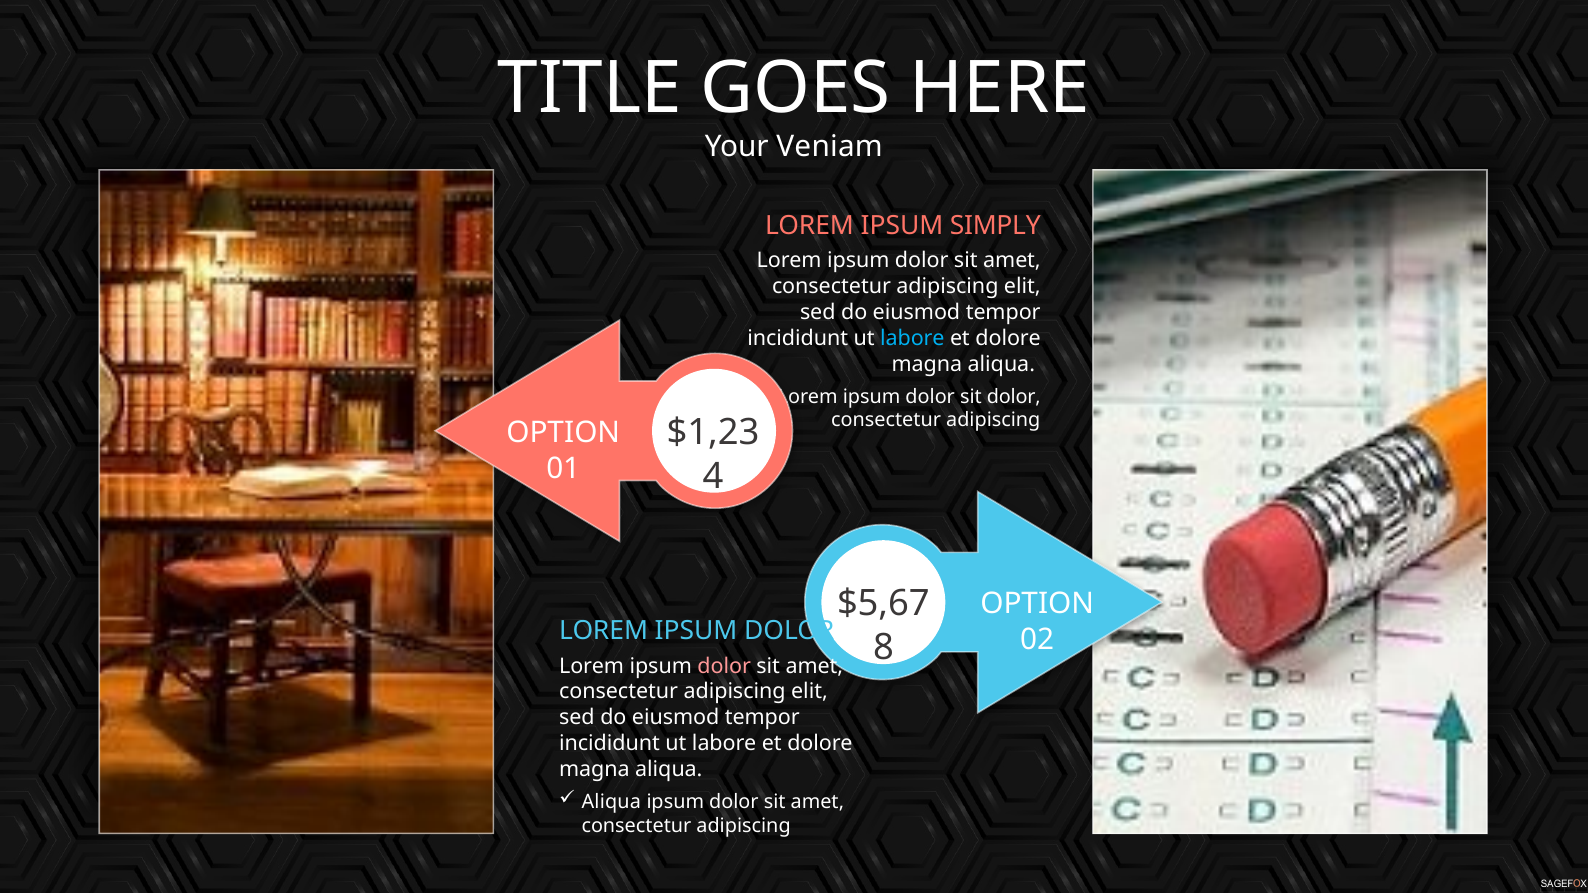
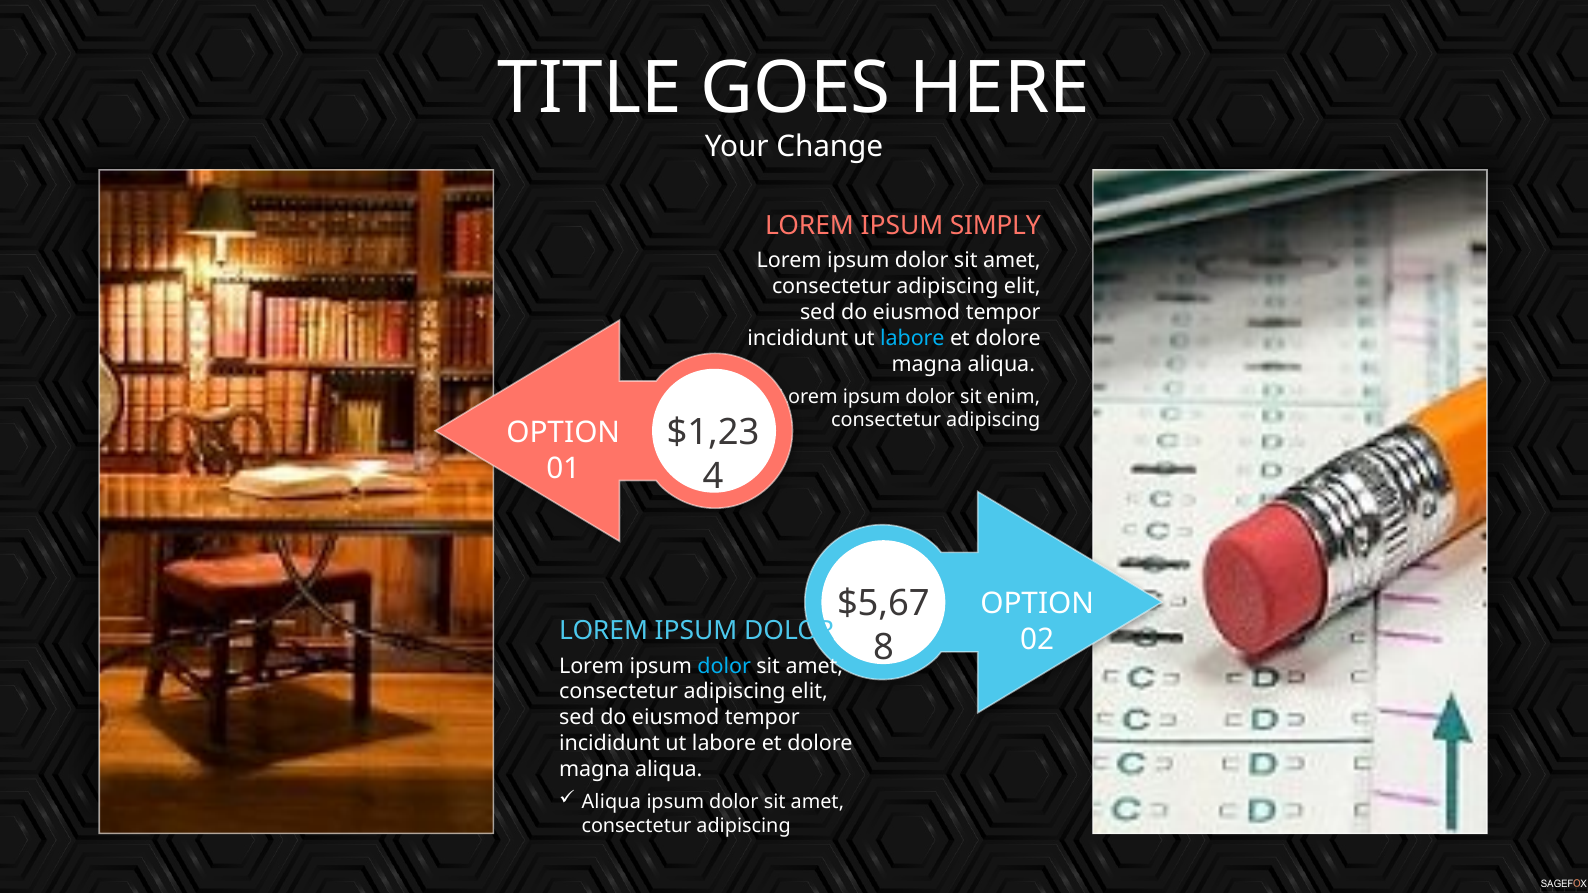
Veniam: Veniam -> Change (830, 147)
sit dolor: dolor -> enim (1014, 397)
dolor colour: pink -> light blue (724, 666)
